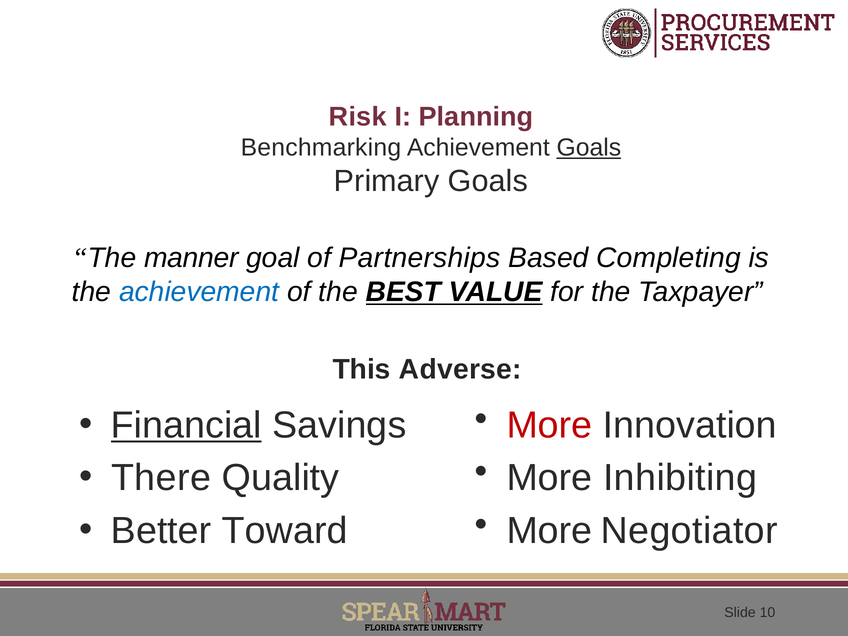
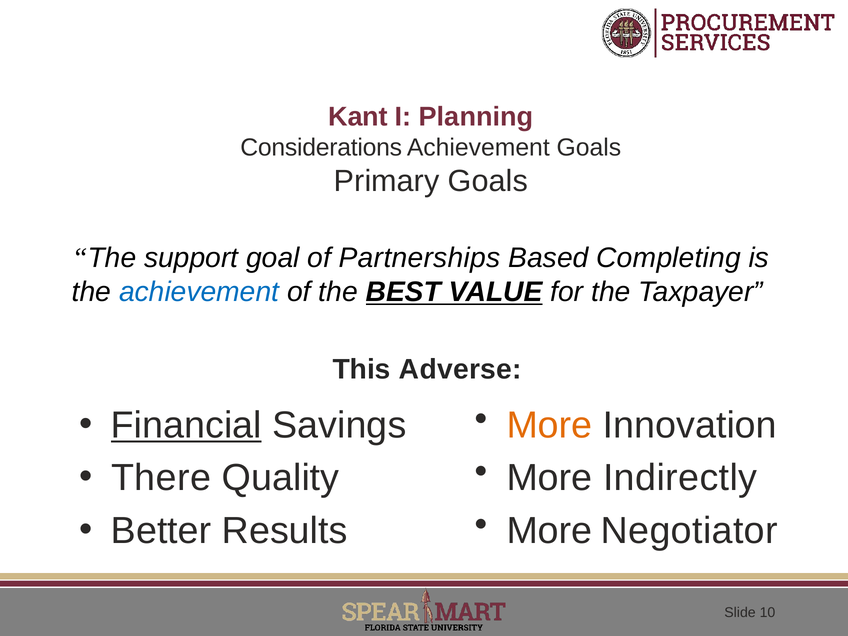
Risk: Risk -> Kant (358, 117)
Benchmarking: Benchmarking -> Considerations (321, 148)
Goals underline: present -> none (589, 148)
manner: manner -> support (191, 258)
More colour: red -> orange (549, 425)
Inhibiting: Inhibiting -> Indirectly (680, 478)
Toward: Toward -> Results (285, 531)
